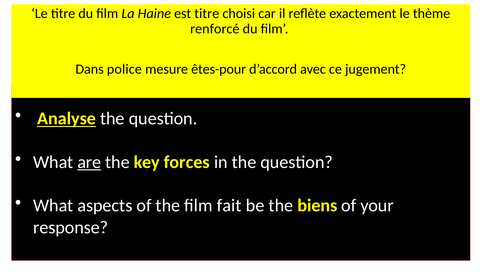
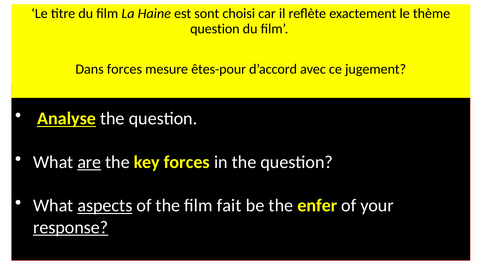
est titre: titre -> sont (207, 14)
renforcé: renforcé -> question (215, 29)
Dans police: police -> forces (124, 69)
aspects underline: none -> present (105, 205)
biens: biens -> enfer (317, 205)
response underline: none -> present (71, 227)
